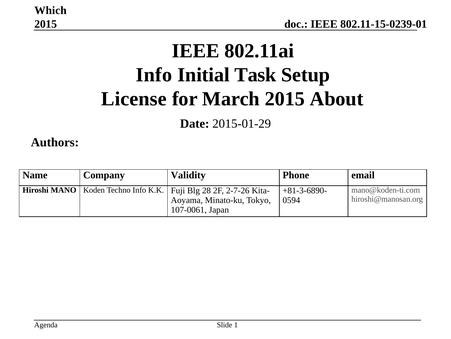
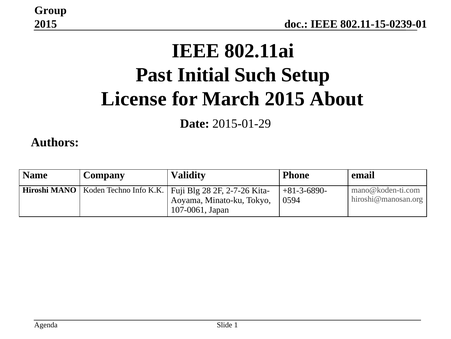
Which: Which -> Group (51, 11)
Info: Info -> Past (154, 75)
Task: Task -> Such (256, 75)
